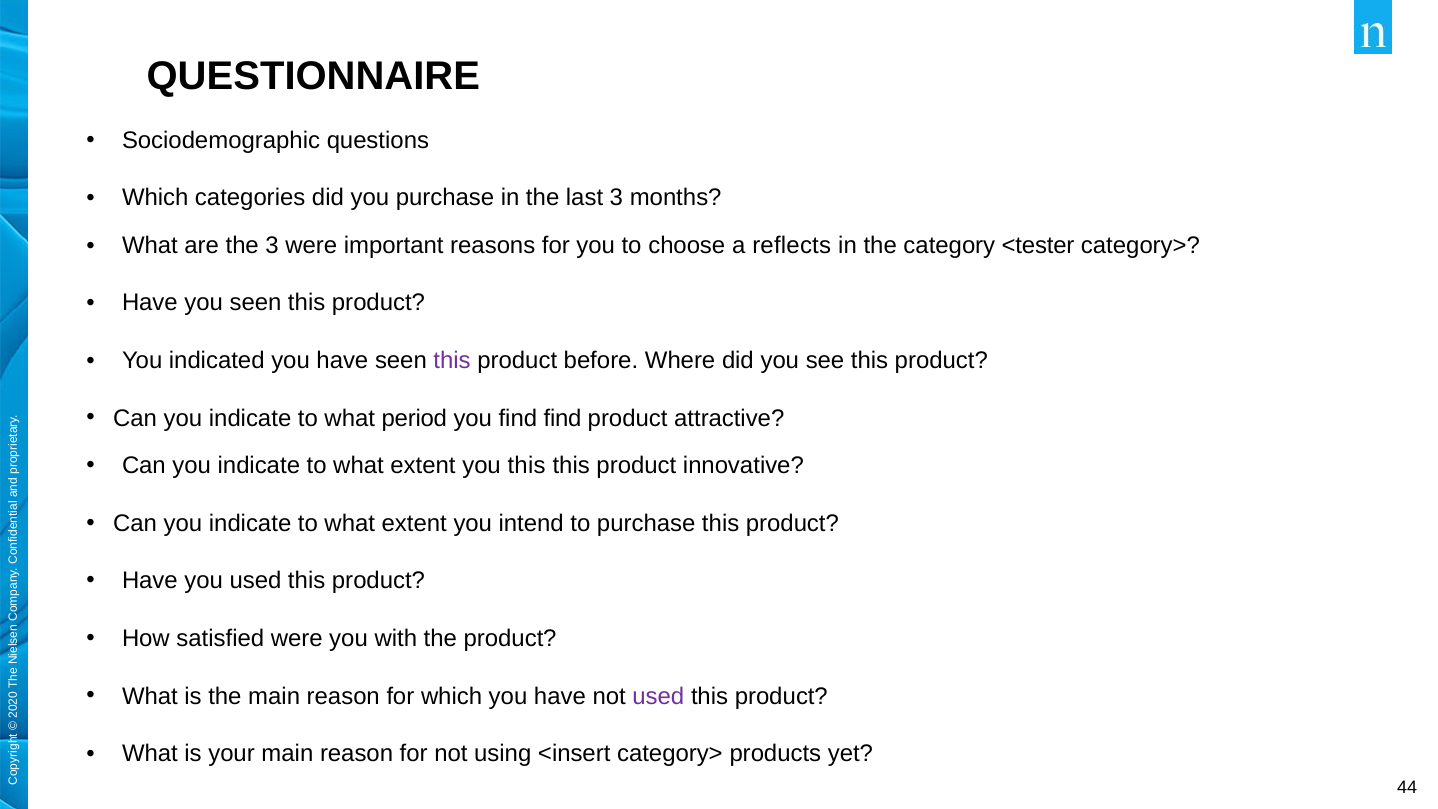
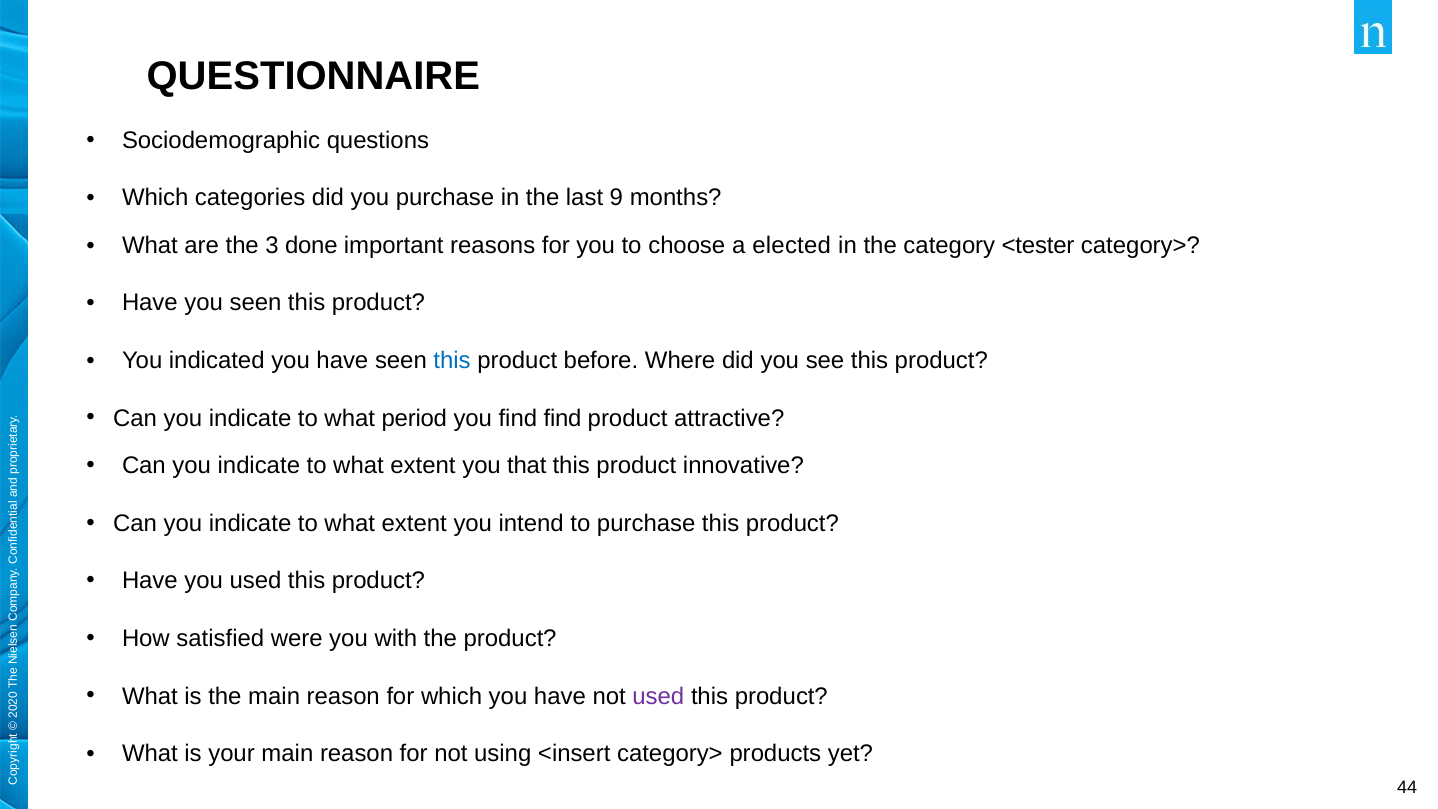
last 3: 3 -> 9 (616, 198)
3 were: were -> done (311, 246)
reflects: reflects -> elected (792, 246)
this colour: purple -> blue (452, 361)
you this: this -> that (527, 466)
